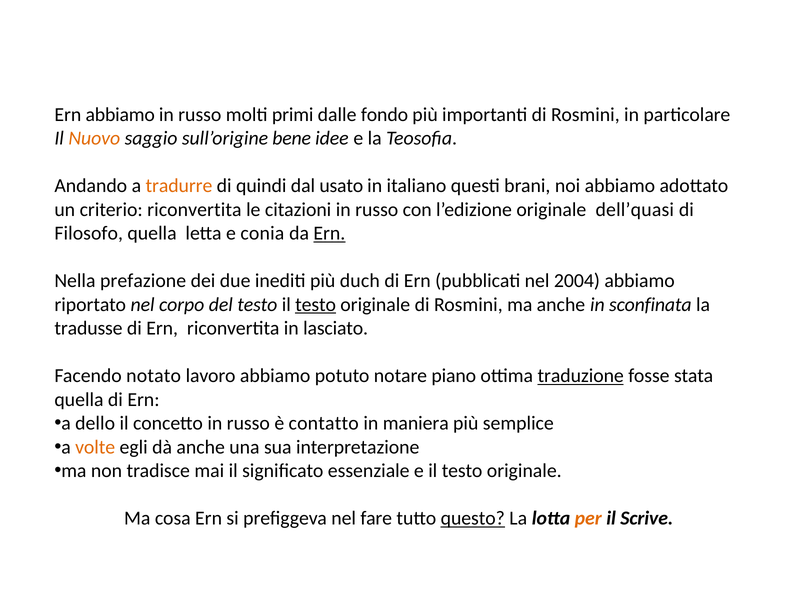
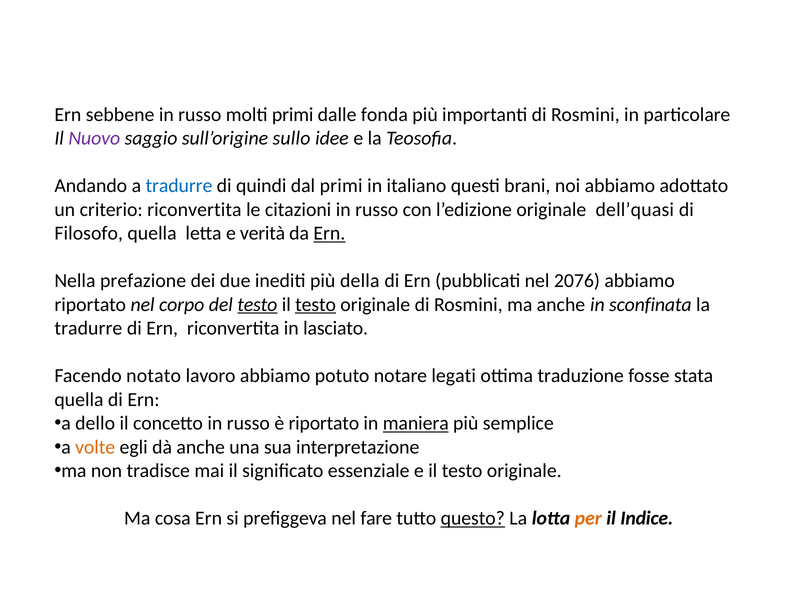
Ern abbiamo: abbiamo -> sebbene (120, 114)
fondo: fondo -> fonda (384, 114)
Nuovo colour: orange -> purple (94, 138)
bene: bene -> sullo (291, 138)
tradurre colour: orange -> blue (179, 186)
dal usato: usato -> primi (341, 186)
conia: conia -> verità (263, 233)
duch: duch -> della (360, 281)
2004: 2004 -> 2076 (577, 281)
testo underline: none -> present (257, 304)
tradusse: tradusse -> tradurre (88, 328)
piano: piano -> legati (454, 375)
traduzione underline: present -> none (581, 375)
è contatto: contatto -> riportato (324, 423)
maniera underline: none -> present (416, 423)
Scrive: Scrive -> Indice (647, 518)
